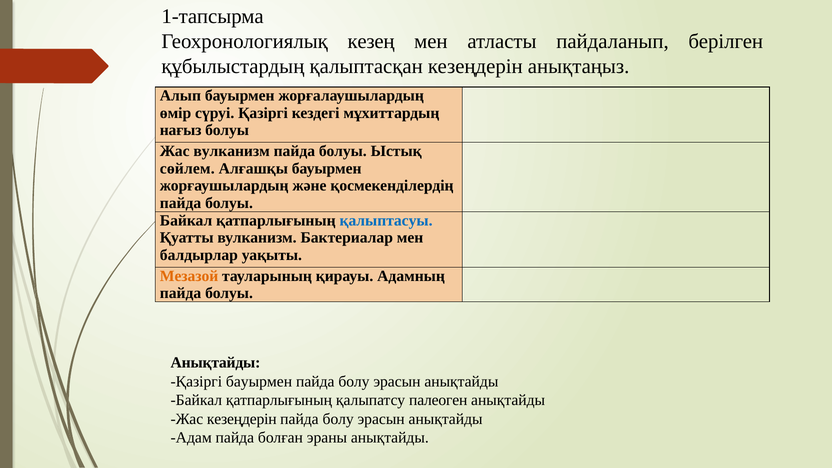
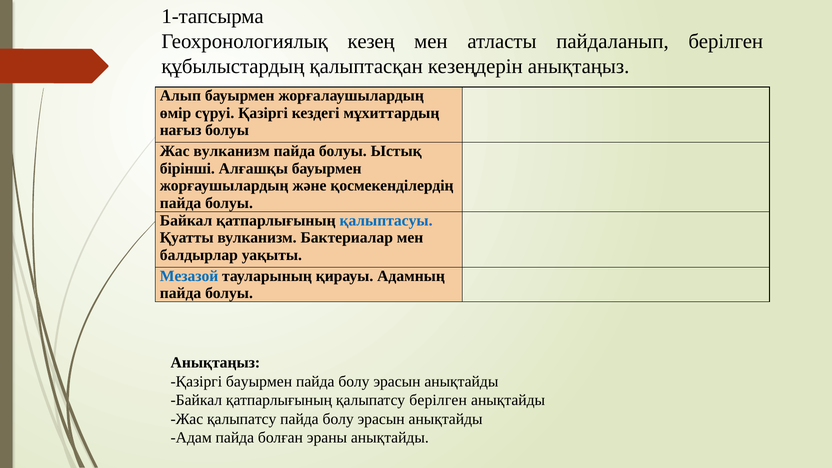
сөйлем: сөйлем -> бірінші (187, 168)
Мезазой colour: orange -> blue (189, 276)
Анықтайды: Анықтайды -> Анықтаңыз (215, 363)
қалыпатсу палеоген: палеоген -> берілген (438, 400)
Жас кезеңдерін: кезеңдерін -> қалыпатсу (242, 419)
